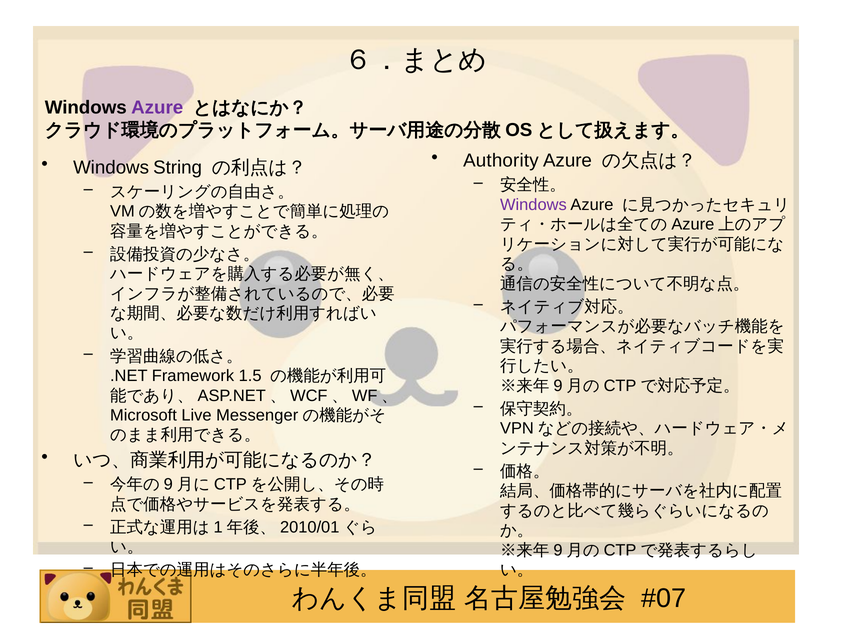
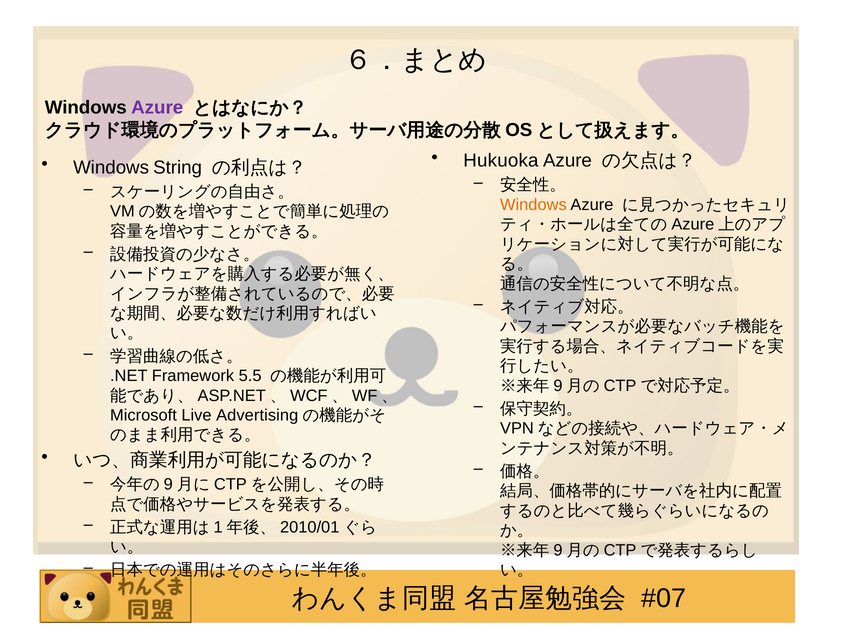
Authority: Authority -> Hukuoka (501, 161)
Windows colour: purple -> orange (533, 205)
1.5: 1.5 -> 5.5 (250, 376)
Messenger: Messenger -> Advertising (257, 415)
